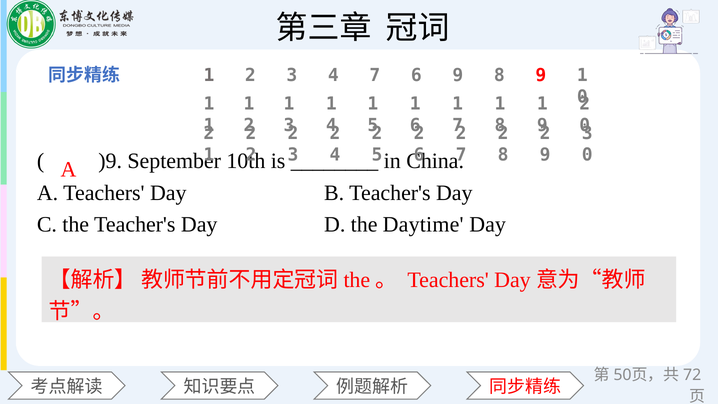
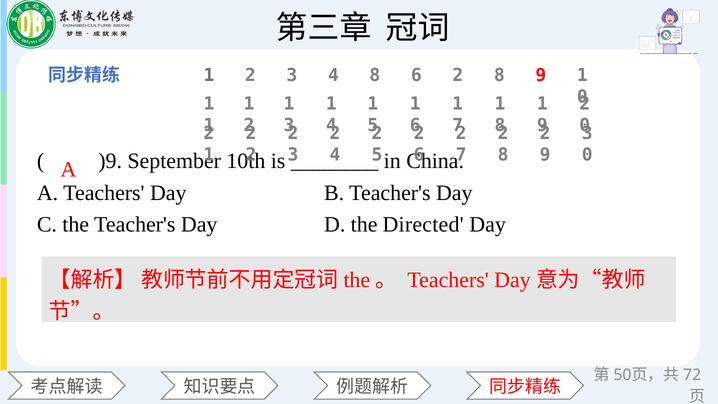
4 7: 7 -> 8 (375, 75)
9: 9 -> 2 (458, 75)
Daytime: Daytime -> Directed (423, 224)
